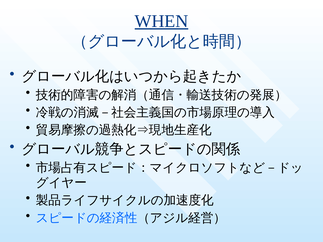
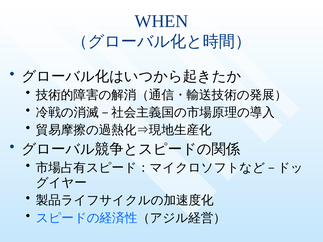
WHEN underline: present -> none (162, 21)
